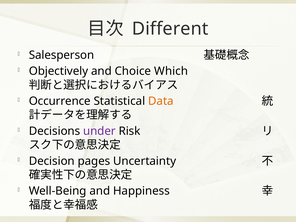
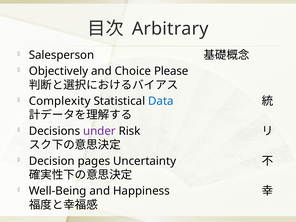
Different: Different -> Arbitrary (170, 29)
Which: Which -> Please (171, 71)
Occurrence: Occurrence -> Complexity (60, 101)
Data colour: orange -> blue (161, 101)
